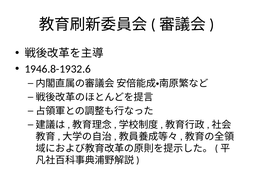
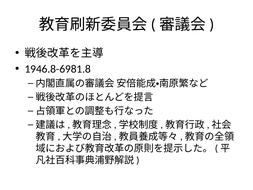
1946.8-1932.6: 1946.8-1932.6 -> 1946.8-6981.8 (58, 69)
